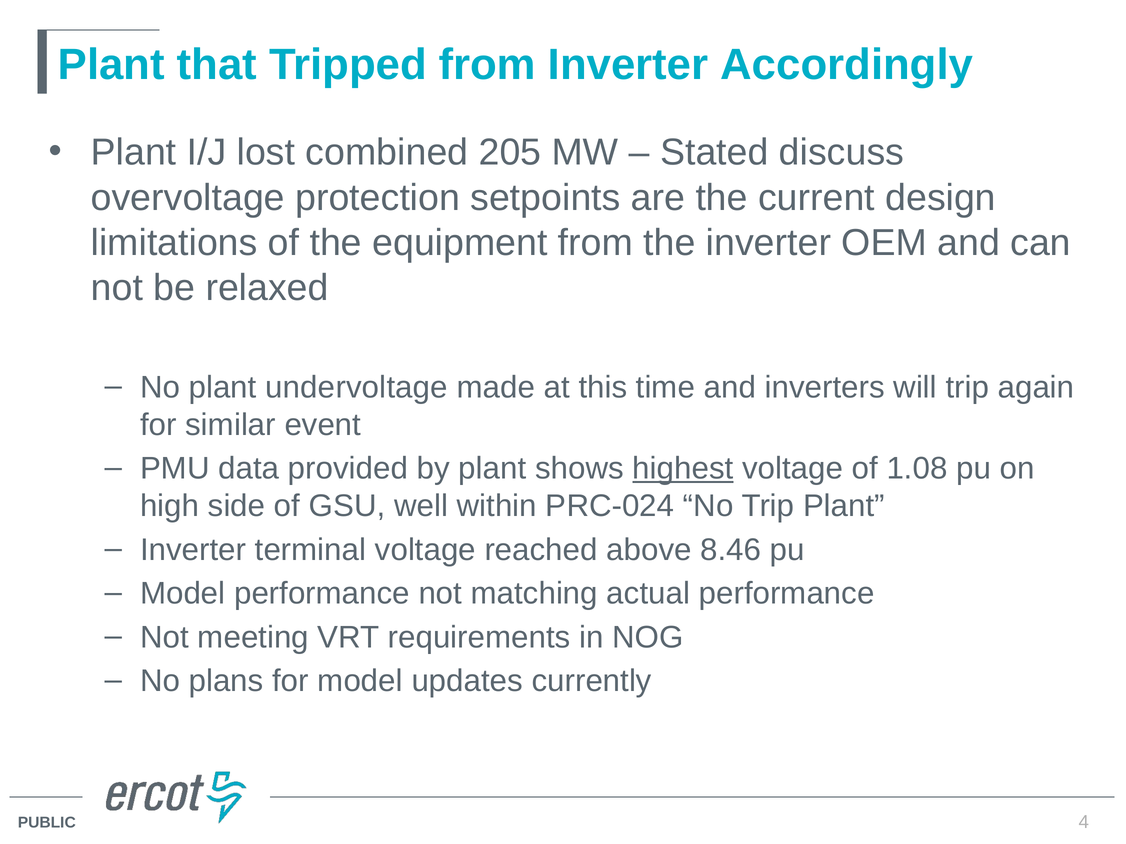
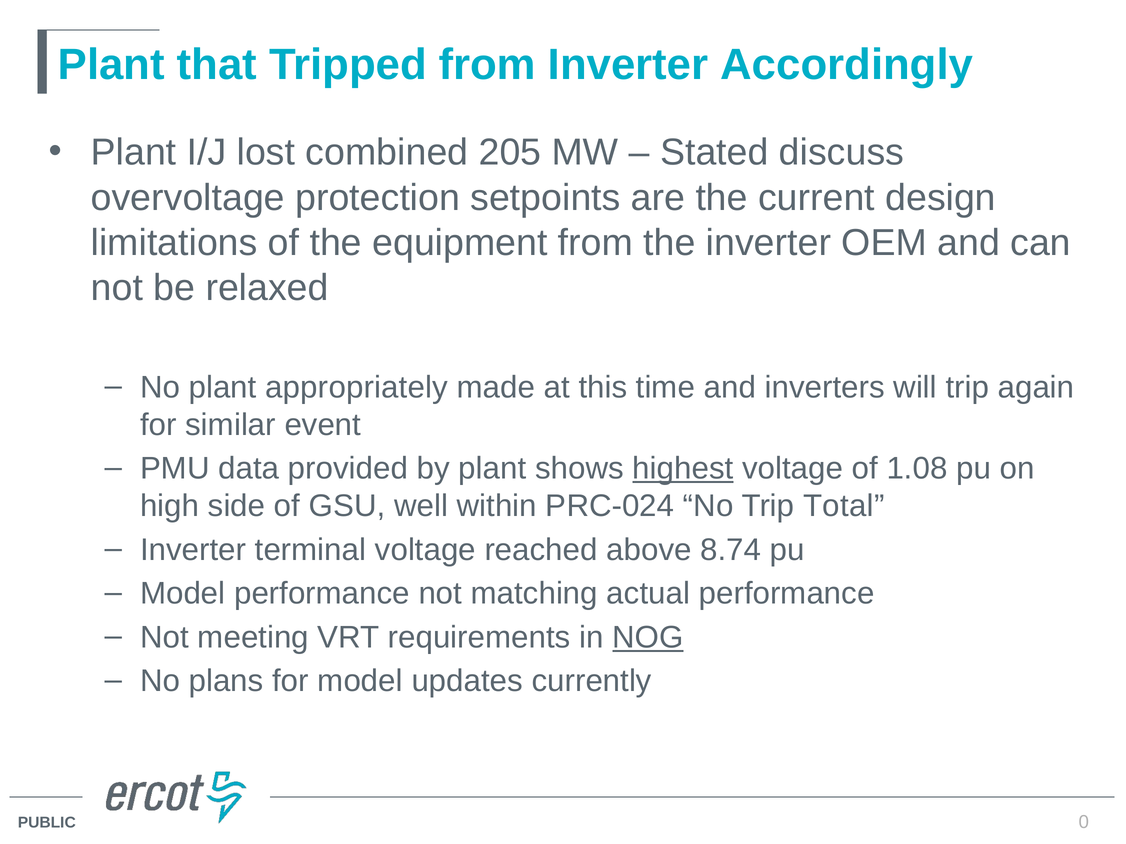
undervoltage: undervoltage -> appropriately (357, 387)
Trip Plant: Plant -> Total (844, 506)
8.46: 8.46 -> 8.74 (731, 550)
NOG underline: none -> present (648, 638)
4: 4 -> 0 (1084, 823)
